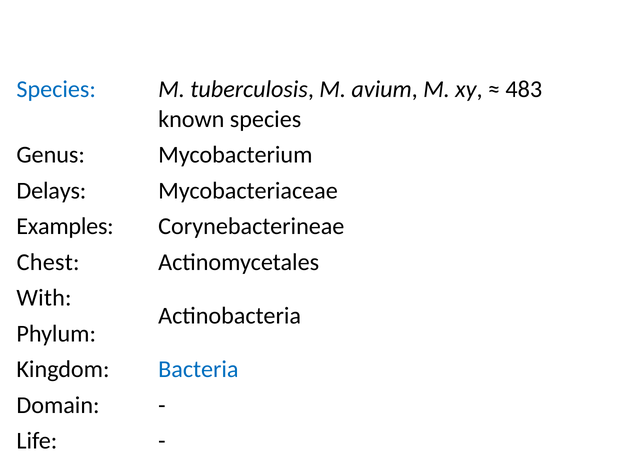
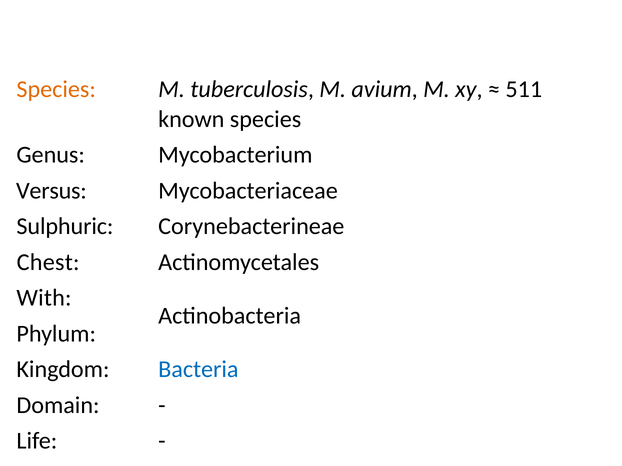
Species colour: blue -> orange (56, 90)
483: 483 -> 511 (524, 90)
Delays: Delays -> Versus (51, 191)
Examples: Examples -> Sulphuric (65, 227)
